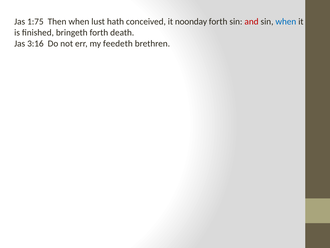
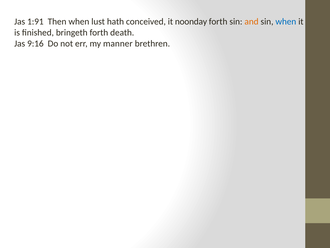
1:75: 1:75 -> 1:91 (35, 22)
and colour: red -> orange (252, 22)
3:16: 3:16 -> 9:16 (35, 44)
feedeth: feedeth -> manner (118, 44)
